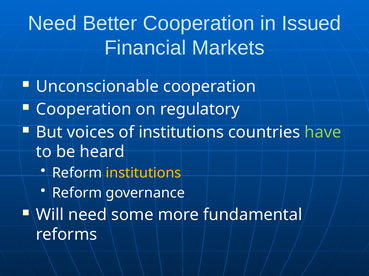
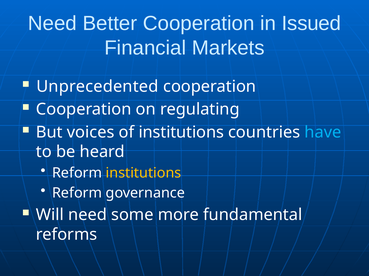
Unconscionable: Unconscionable -> Unprecedented (97, 87)
regulatory: regulatory -> regulating (200, 110)
have colour: light green -> light blue (323, 133)
